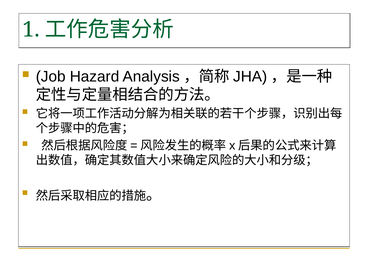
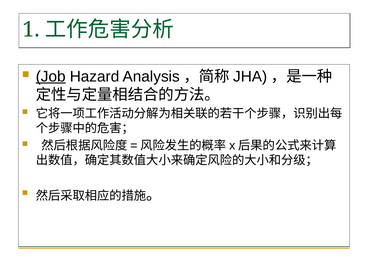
Job underline: none -> present (51, 76)
